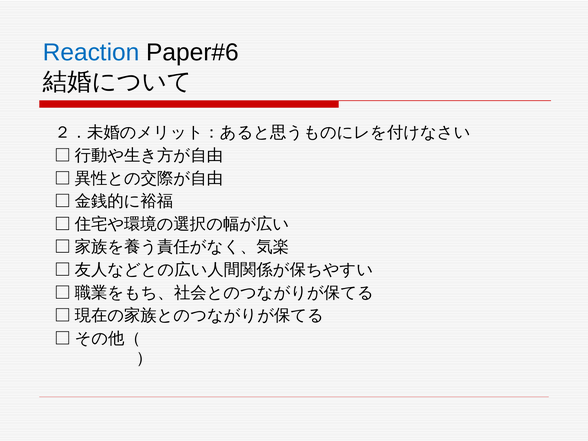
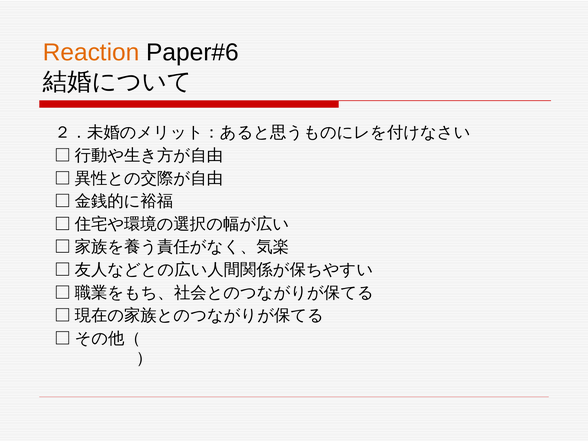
Reaction colour: blue -> orange (91, 52)
